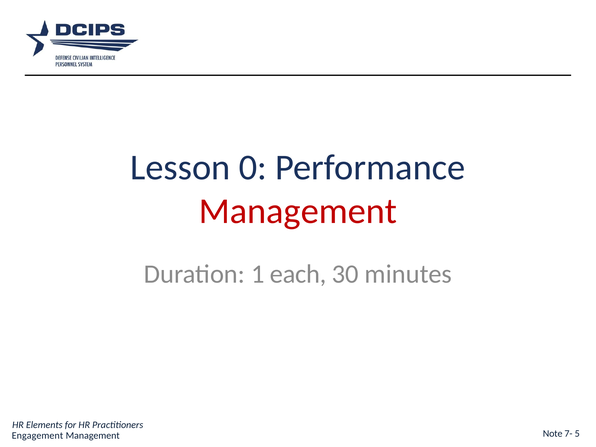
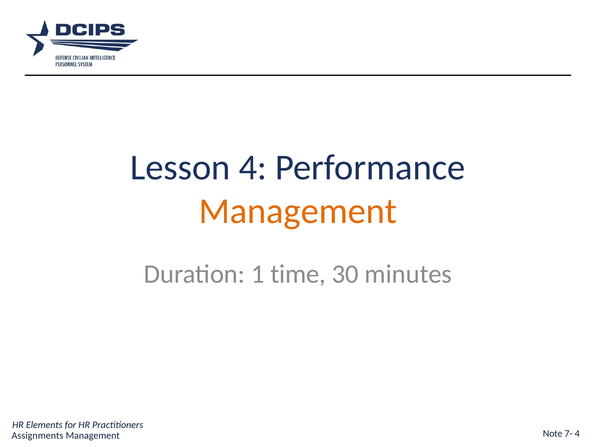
Lesson 0: 0 -> 4 (253, 167)
Management colour: red -> orange (298, 211)
each: each -> time (298, 274)
Engagement: Engagement -> Assignments (37, 435)
7- 5: 5 -> 4 (577, 434)
